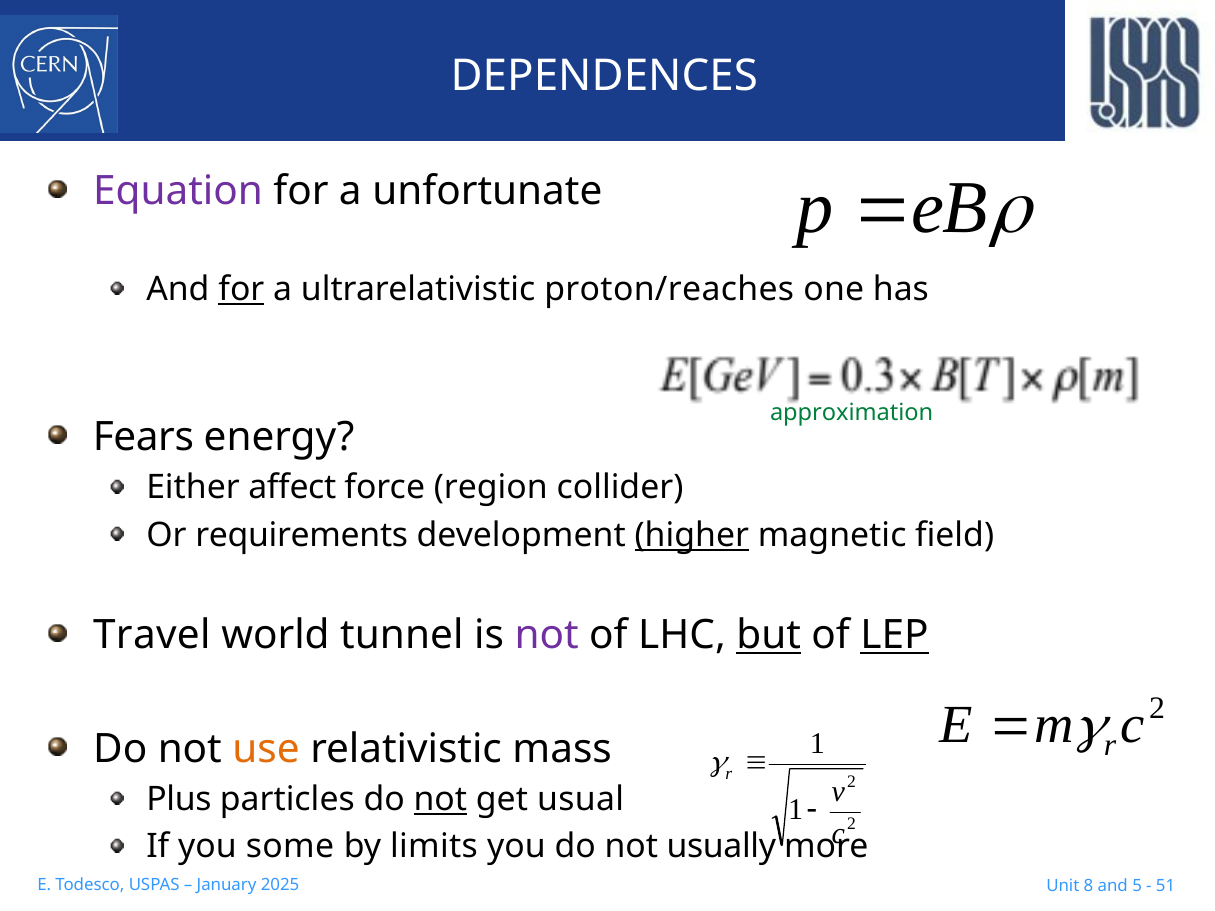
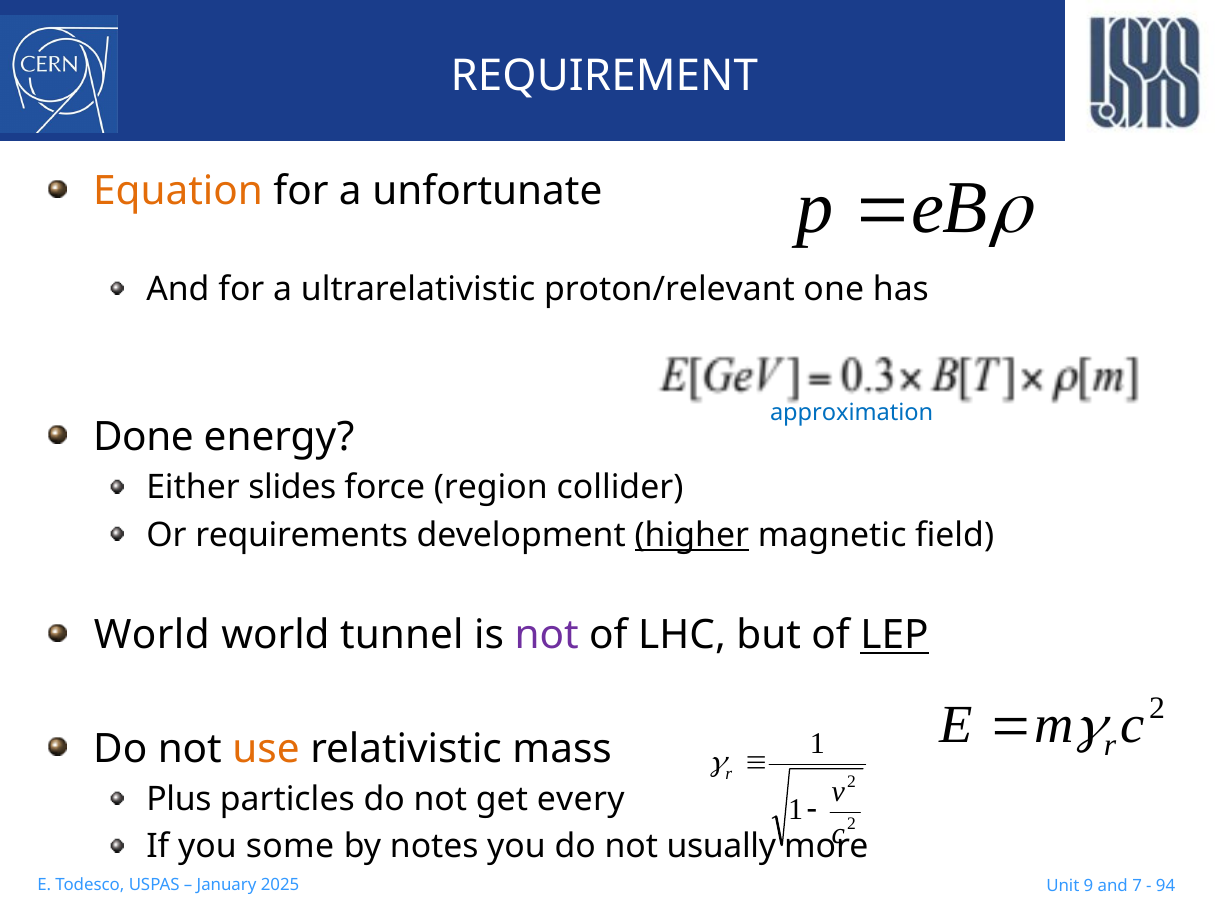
DEPENDENCES: DEPENDENCES -> REQUIREMENT (604, 76)
Equation colour: purple -> orange (178, 191)
for underline: present -> none (241, 289)
proton/reaches: proton/reaches -> proton/relevant (669, 289)
approximation colour: green -> blue (852, 413)
Fears: Fears -> Done (143, 437)
affect: affect -> slides (292, 488)
Travel: Travel -> World (152, 636)
but underline: present -> none (769, 636)
not underline: present -> none (440, 800)
usual: usual -> every (581, 800)
limits: limits -> notes (434, 847)
8: 8 -> 9 (1089, 886)
5: 5 -> 7 (1137, 886)
51: 51 -> 94 (1166, 886)
